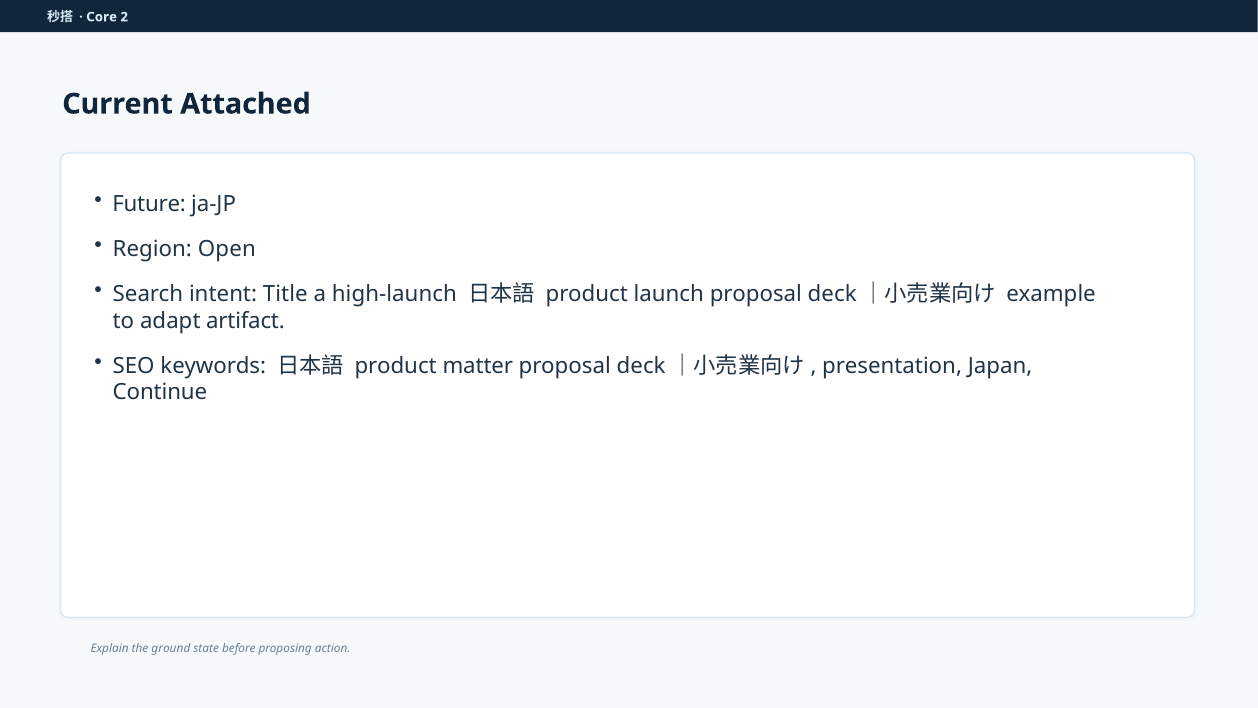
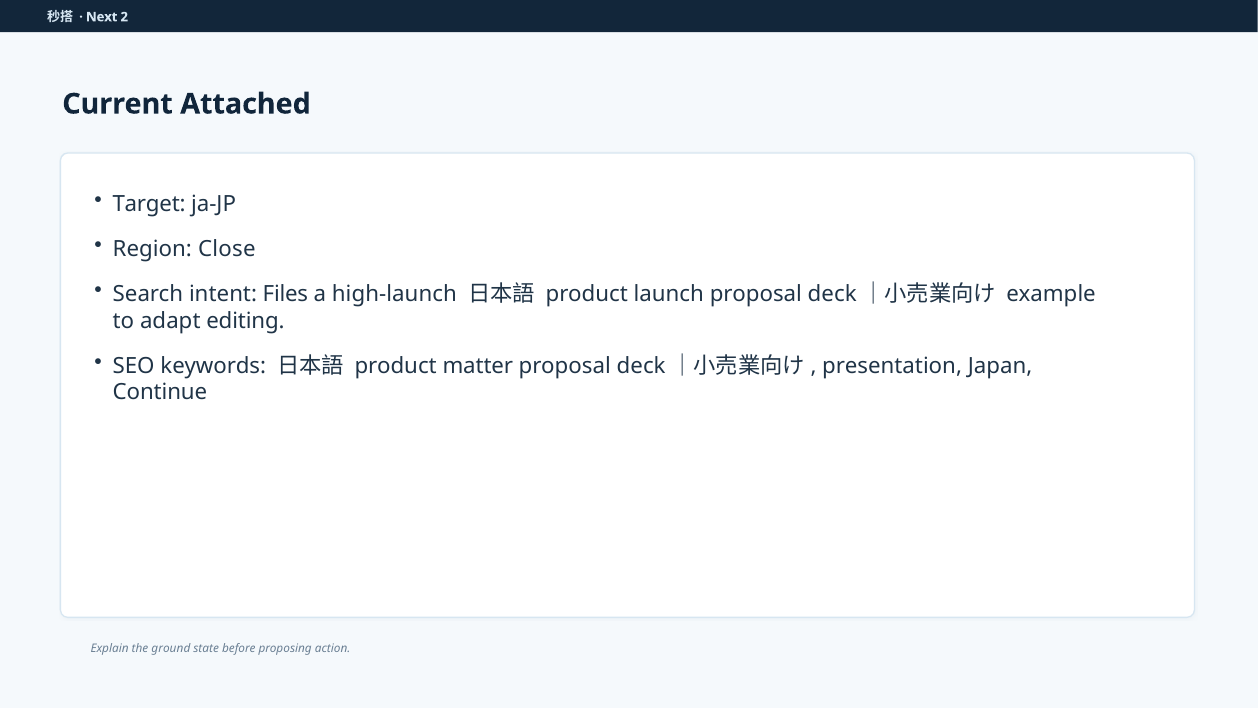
Core: Core -> Next (102, 17)
Future: Future -> Target (149, 204)
Open: Open -> Close (227, 249)
Title: Title -> Files (285, 294)
artifact: artifact -> editing (245, 321)
